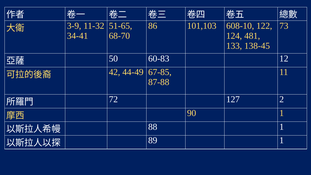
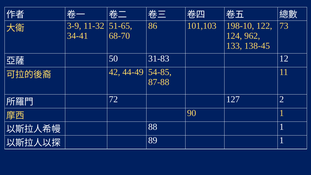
608-10: 608-10 -> 198-10 (240, 26)
481: 481 -> 962 (252, 36)
60-83: 60-83 -> 31-83 (159, 59)
67-85: 67-85 -> 54-85 (160, 72)
